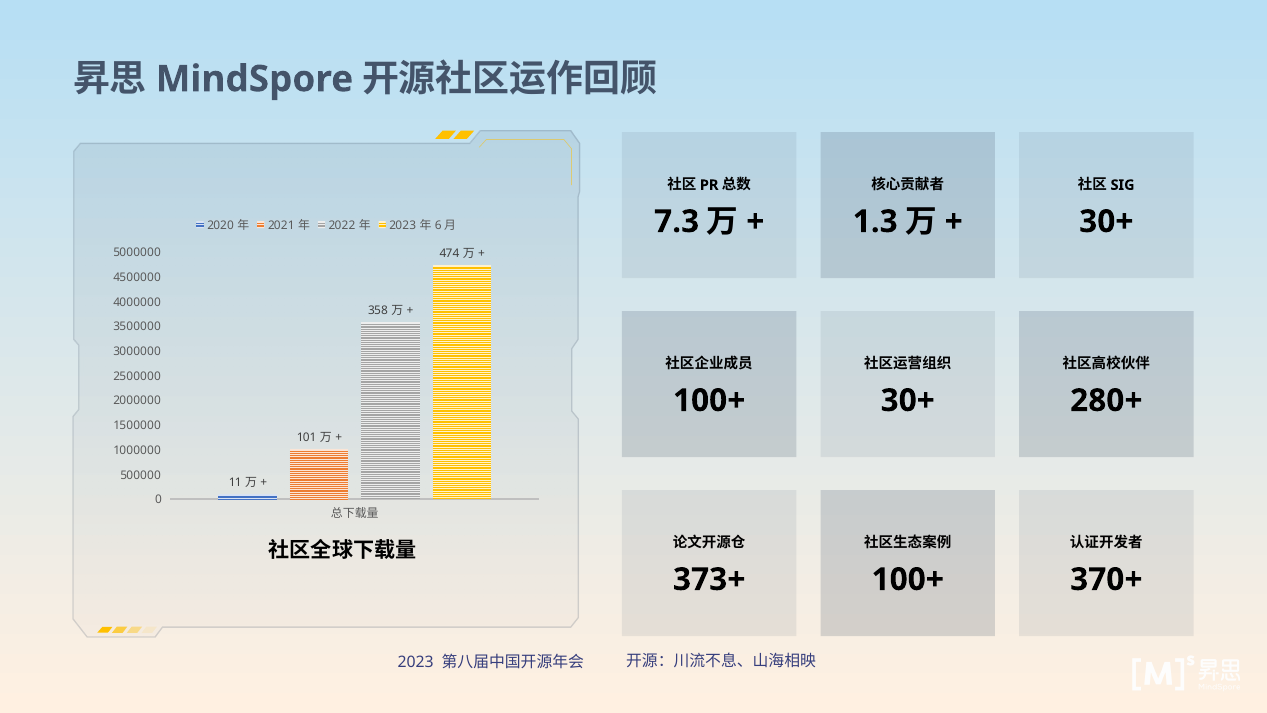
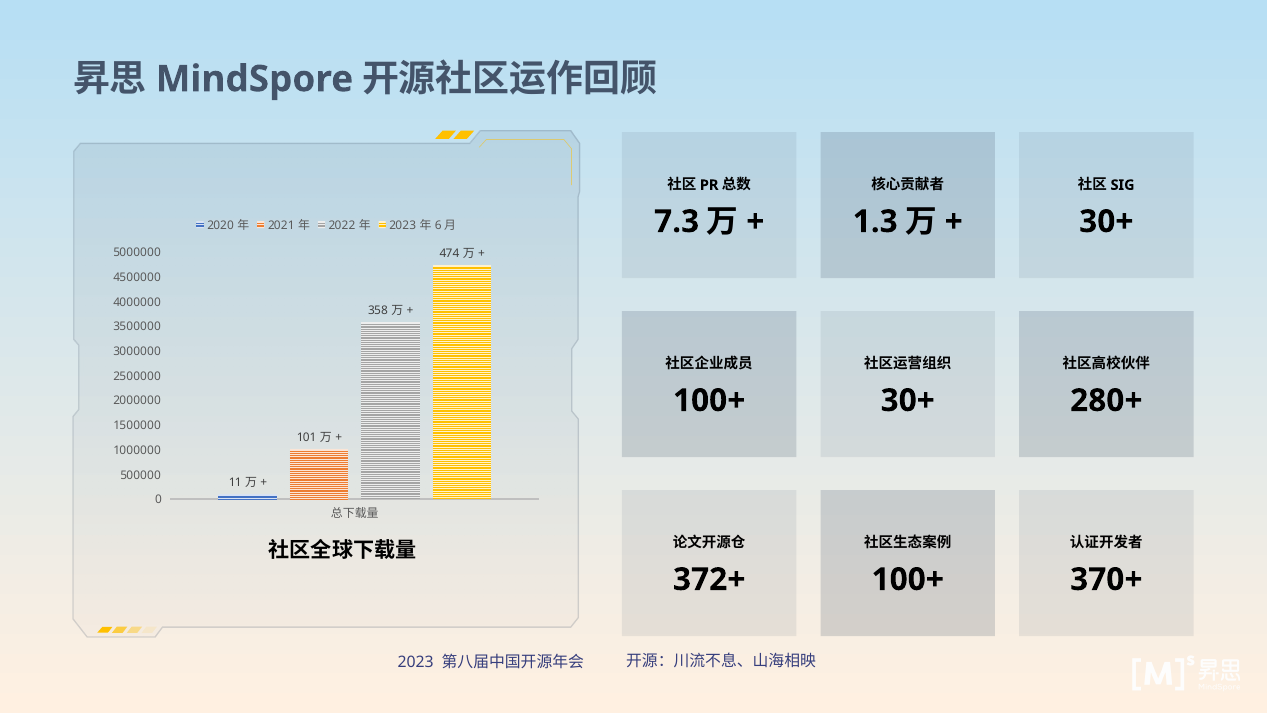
373+: 373+ -> 372+ (709, 579)
